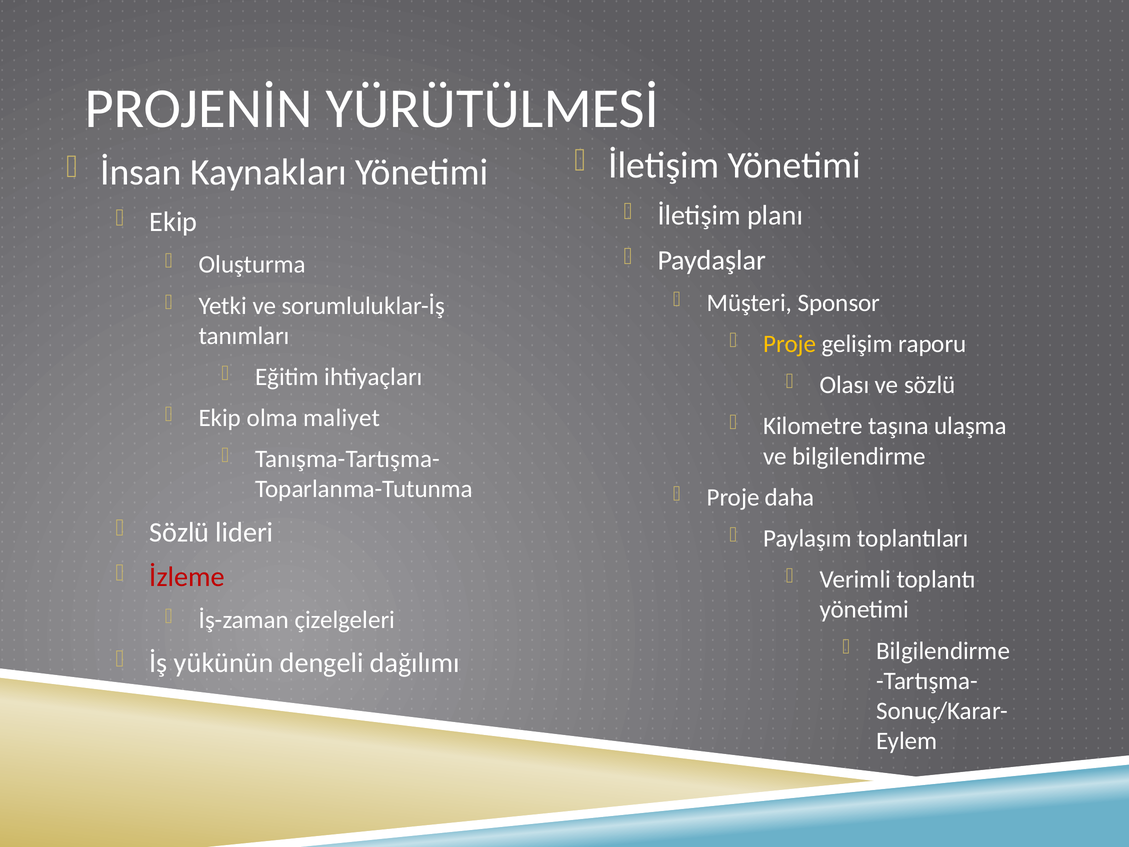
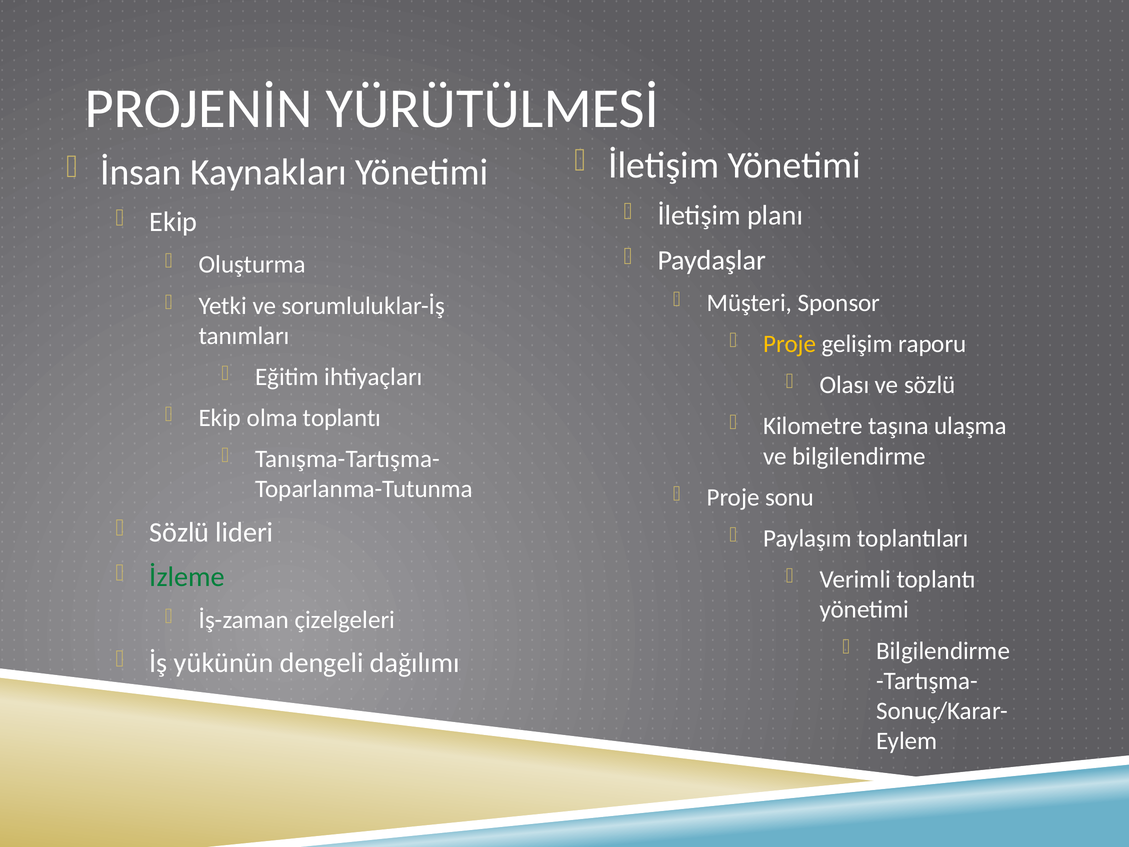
olma maliyet: maliyet -> toplantı (342, 418)
daha: daha -> sonu (790, 497)
İzleme colour: red -> green (187, 577)
